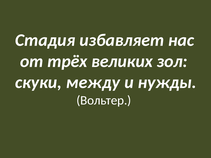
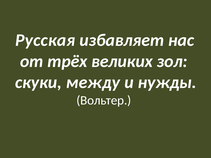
Стадия: Стадия -> Русская (45, 40)
